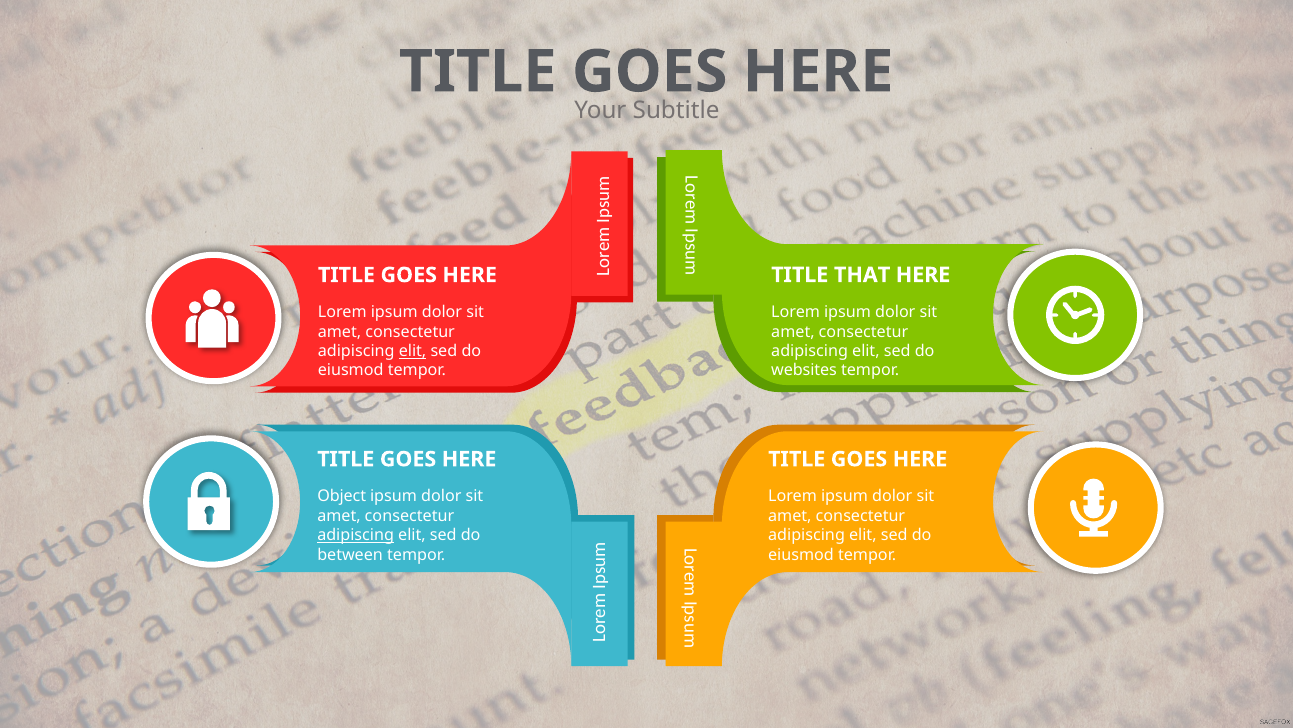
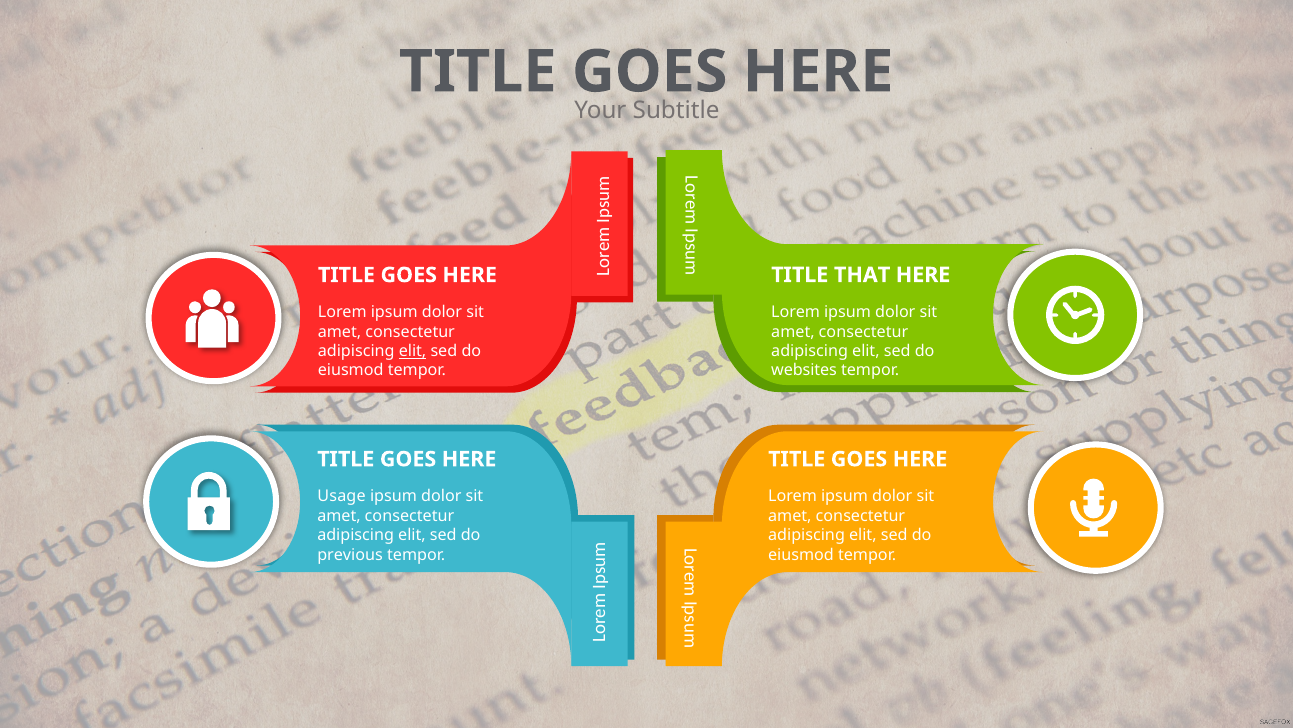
Object: Object -> Usage (342, 496)
adipiscing underline: present -> none (356, 535)
between: between -> previous (350, 554)
